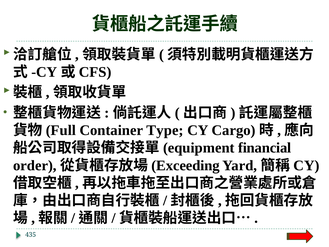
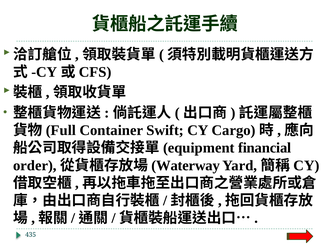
Type: Type -> Swift (165, 130)
Exceeding: Exceeding -> Waterway (186, 165)
